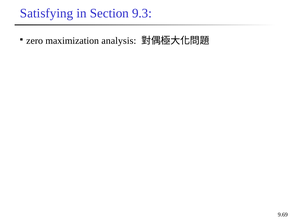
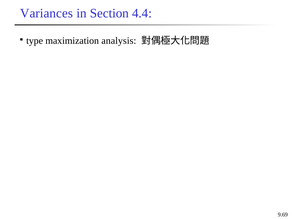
Satisfying: Satisfying -> Variances (47, 13)
9.3: 9.3 -> 4.4 (142, 13)
zero: zero -> type (35, 41)
